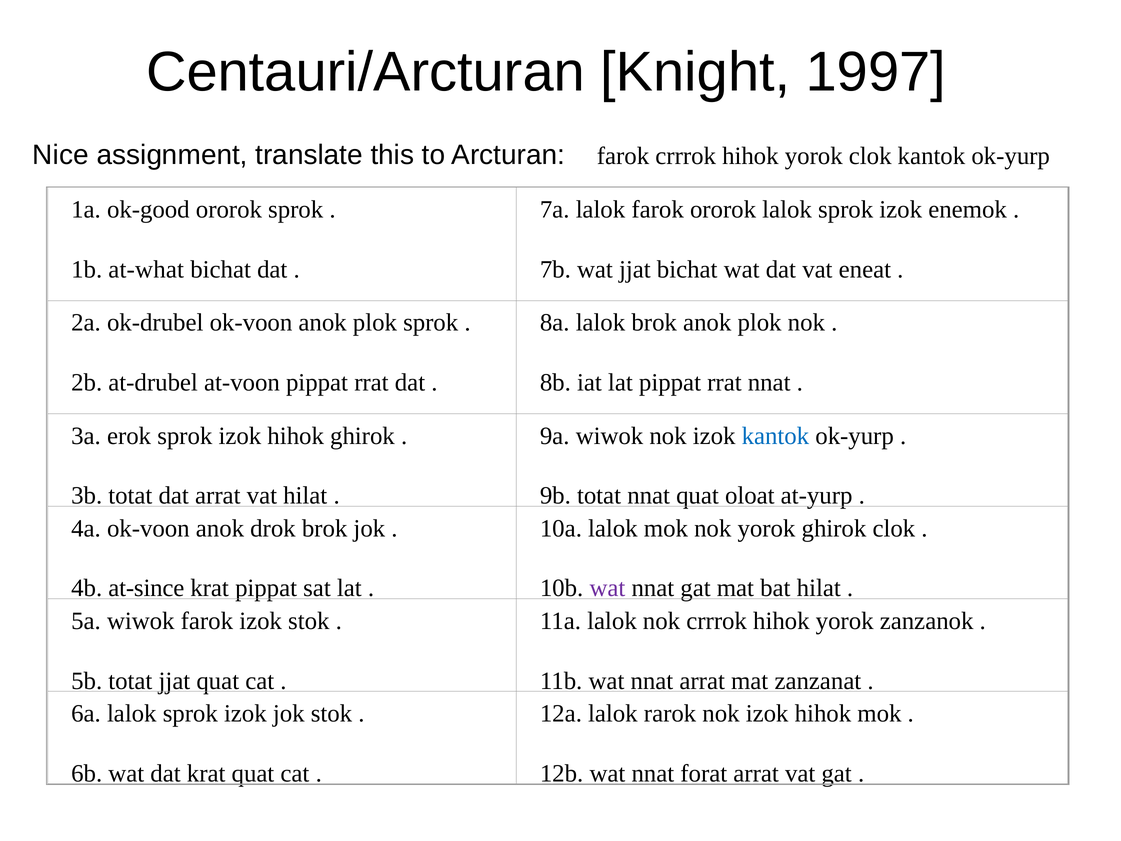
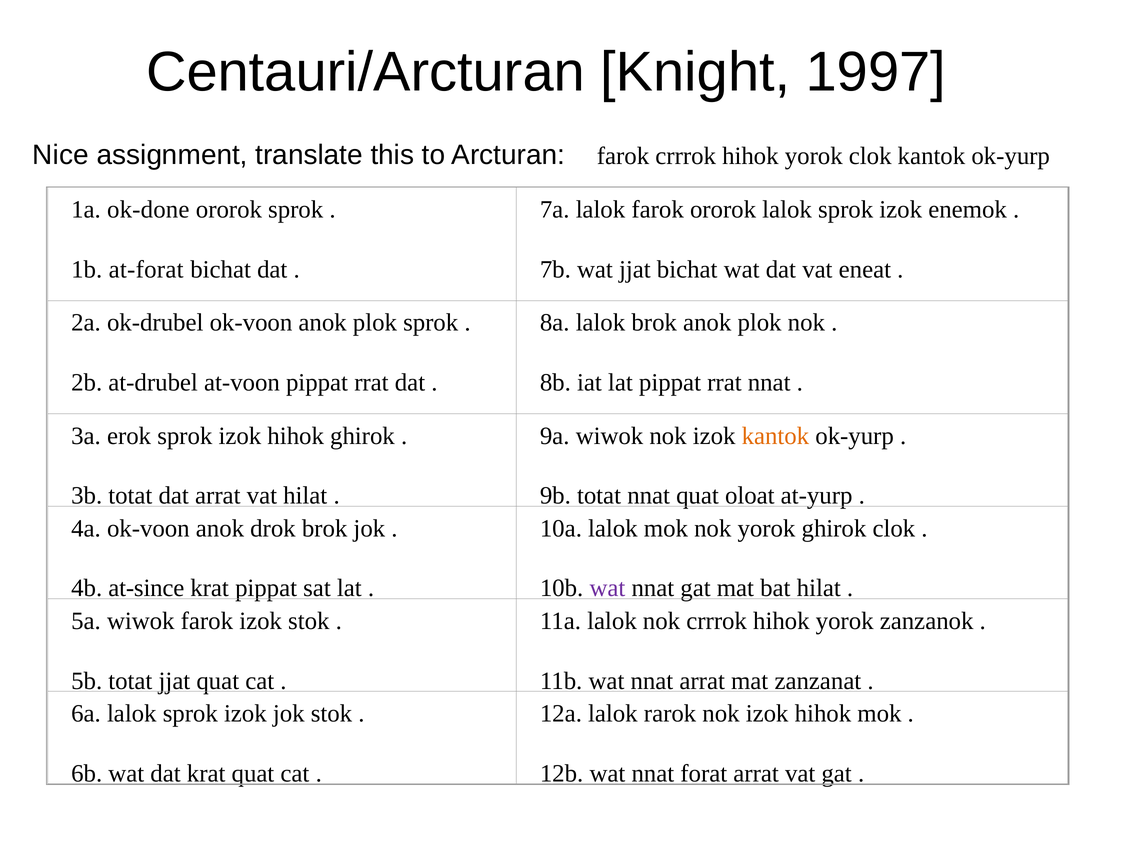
ok-good: ok-good -> ok-done (148, 210)
at-what: at-what -> at-forat (146, 269)
kantok colour: blue -> orange (775, 436)
